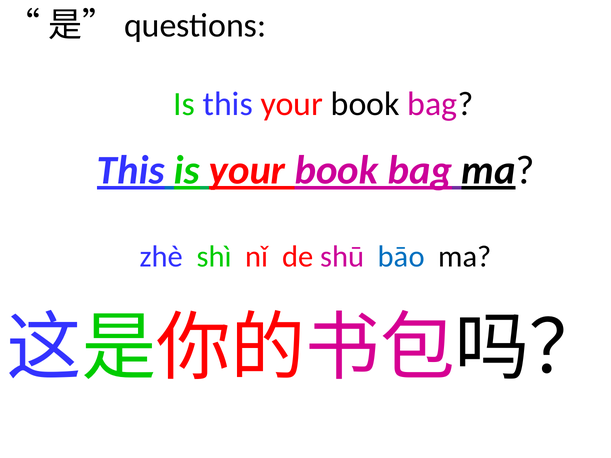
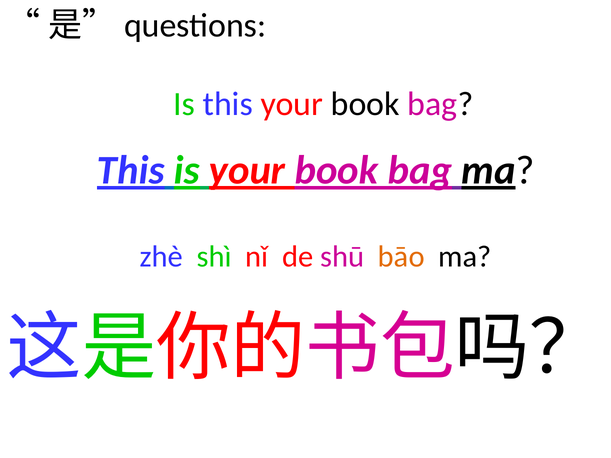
bāo colour: blue -> orange (401, 257)
